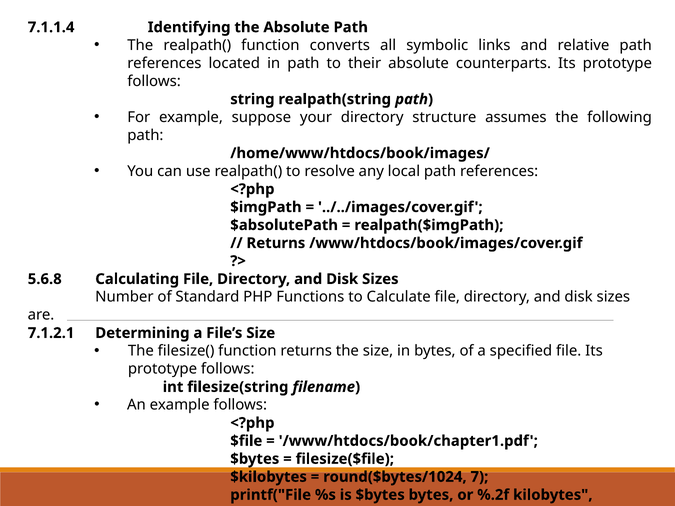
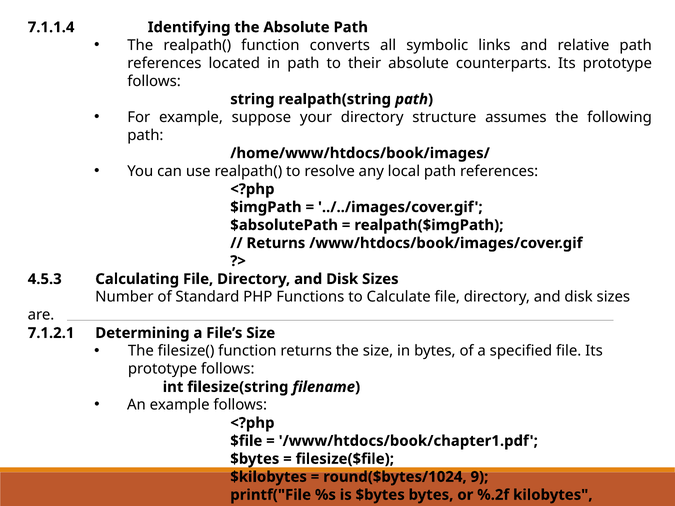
5.6.8: 5.6.8 -> 4.5.3 (45, 279)
7: 7 -> 9 (479, 477)
